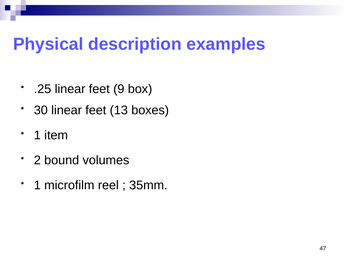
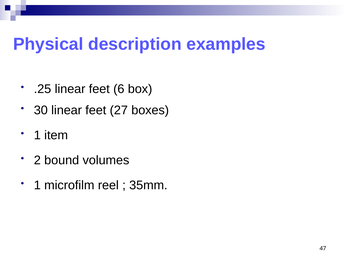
9: 9 -> 6 (119, 89)
13: 13 -> 27 (119, 110)
